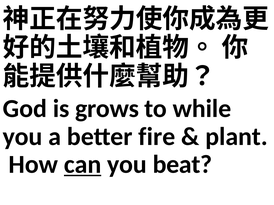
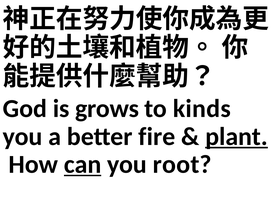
while: while -> kinds (202, 109)
plant underline: none -> present (237, 137)
beat: beat -> root (182, 165)
